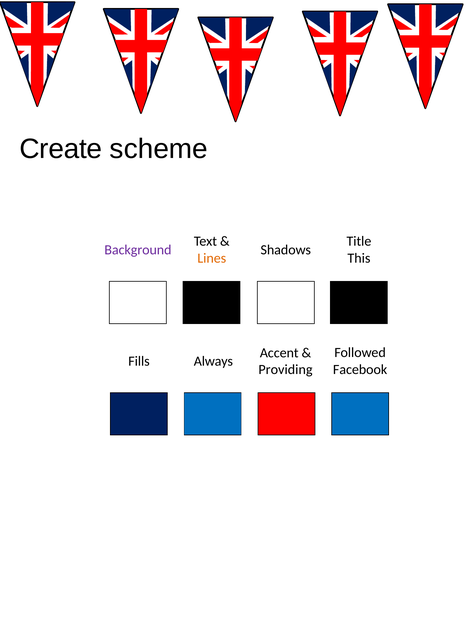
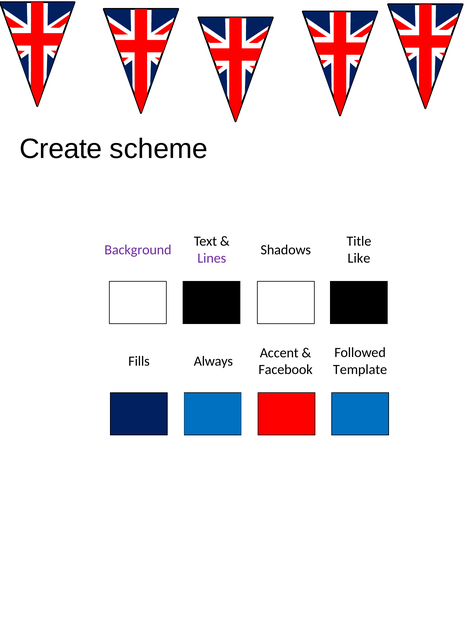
Lines colour: orange -> purple (212, 258)
This: This -> Like (359, 258)
Facebook: Facebook -> Template (360, 369)
Providing: Providing -> Facebook (286, 369)
